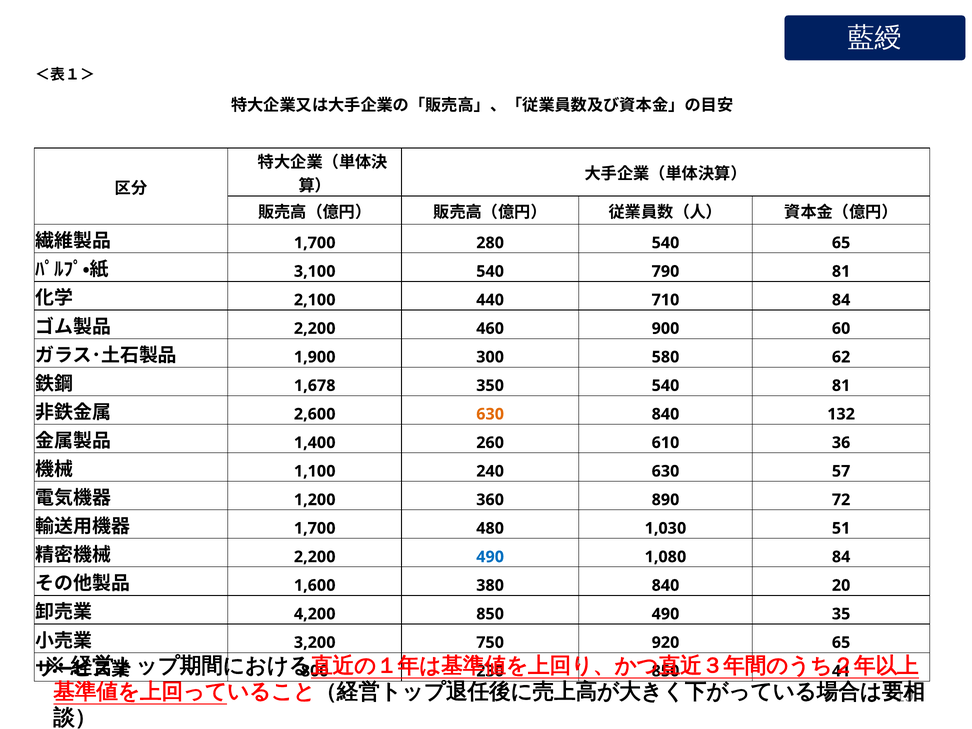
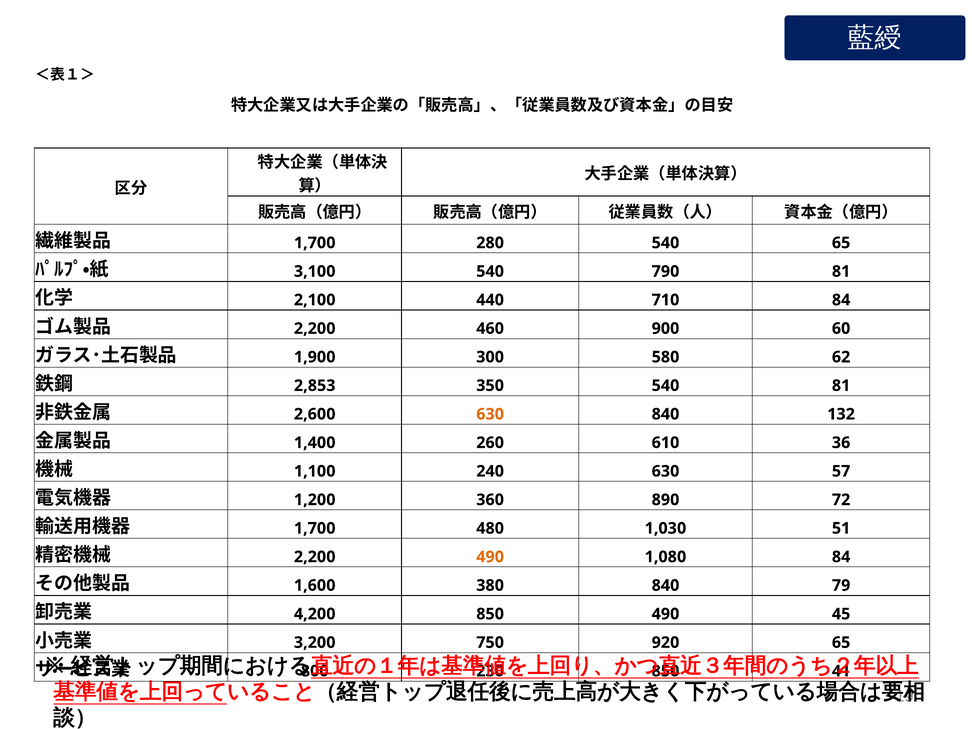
1,678: 1,678 -> 2,853 (315, 386)
490 colour: blue -> orange (490, 557)
20: 20 -> 79 (841, 585)
35: 35 -> 45 (841, 614)
